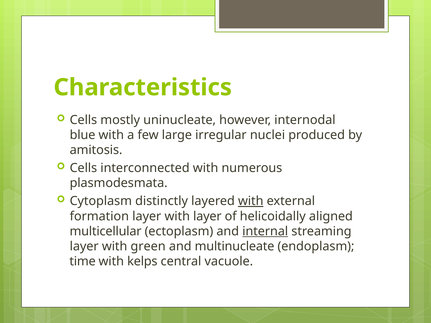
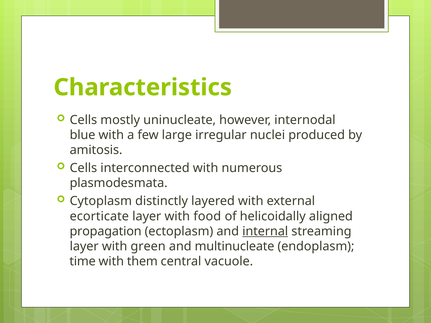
with underline: present -> none (251, 201)
formation: formation -> ecorticate (99, 216)
with layer: layer -> food (207, 216)
multicellular: multicellular -> propagation (106, 231)
kelps: kelps -> them (142, 262)
